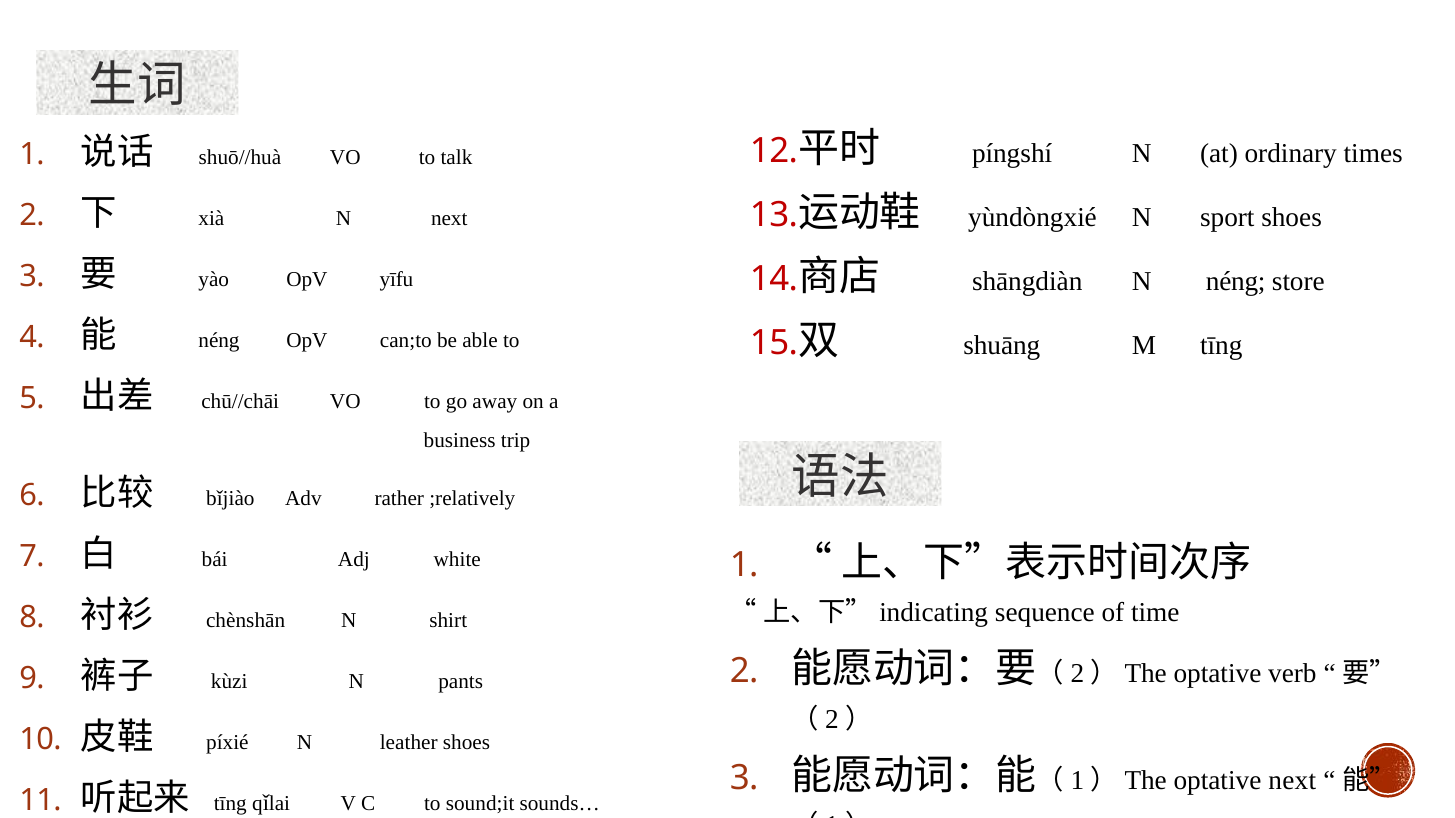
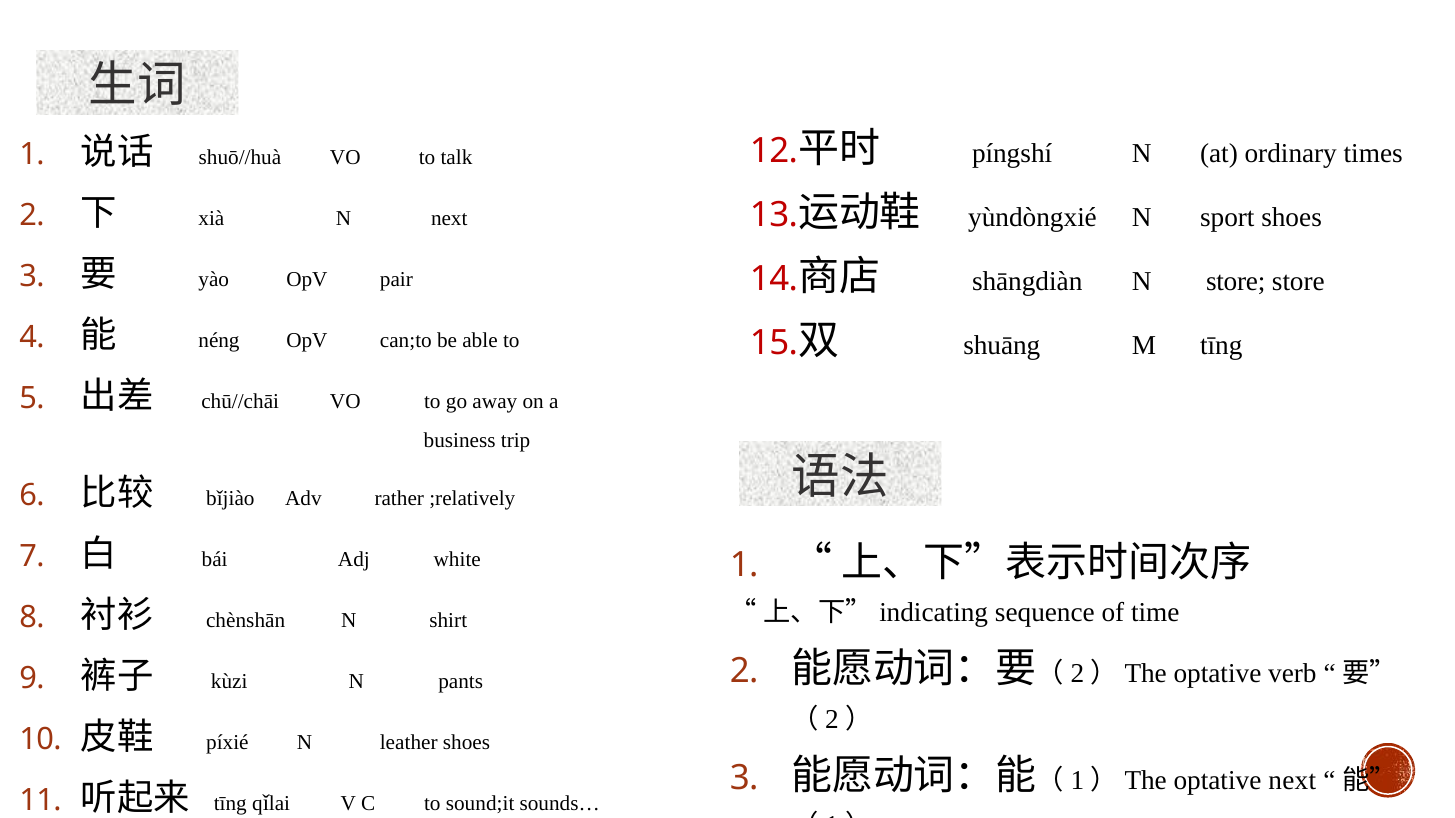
yīfu: yīfu -> pair (396, 280)
N néng: néng -> store (1236, 282)
